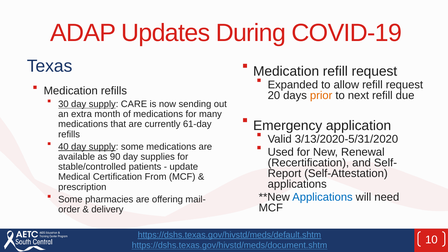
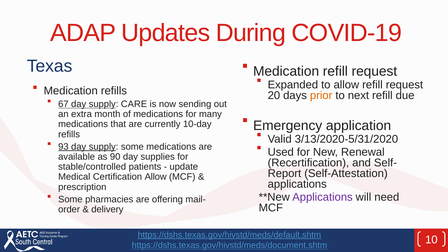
30: 30 -> 67 (63, 104)
61-day: 61-day -> 10-day (197, 124)
40: 40 -> 93 (63, 147)
Certification From: From -> Allow (156, 177)
Applications colour: blue -> purple (322, 197)
